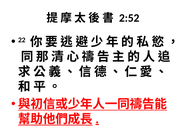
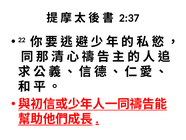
2:52: 2:52 -> 2:37 (129, 18)
